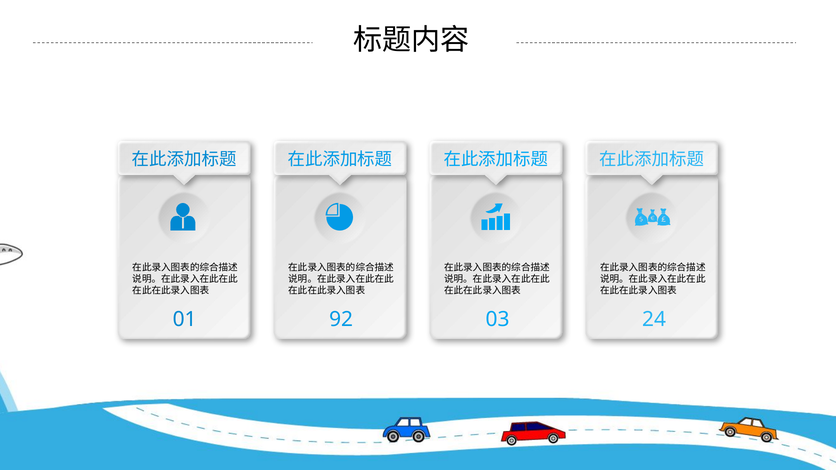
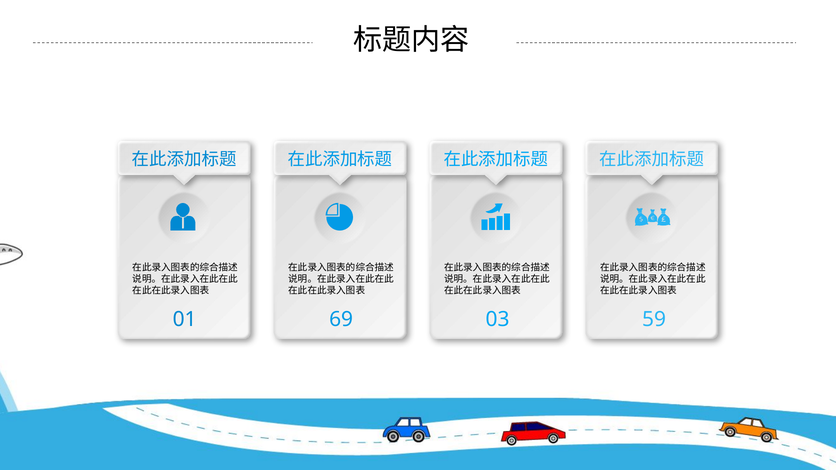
92: 92 -> 69 (341, 320)
24: 24 -> 59 (654, 320)
